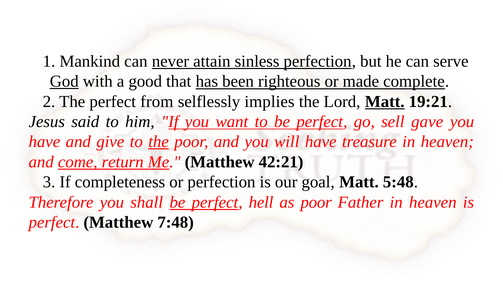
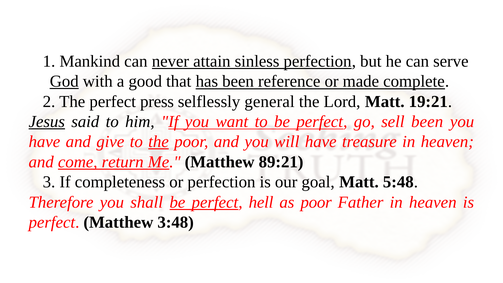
righteous: righteous -> reference (289, 81)
from: from -> press (157, 101)
implies: implies -> general (270, 101)
Matt underline: present -> none (385, 101)
Jesus underline: none -> present (47, 122)
sell gave: gave -> been (427, 122)
42:21: 42:21 -> 89:21 (281, 162)
7:48: 7:48 -> 3:48 (176, 222)
